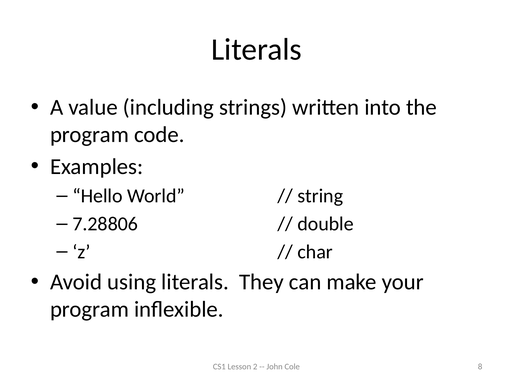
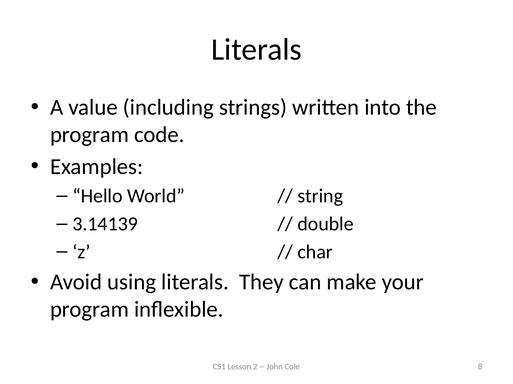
7.28806: 7.28806 -> 3.14139 (105, 224)
